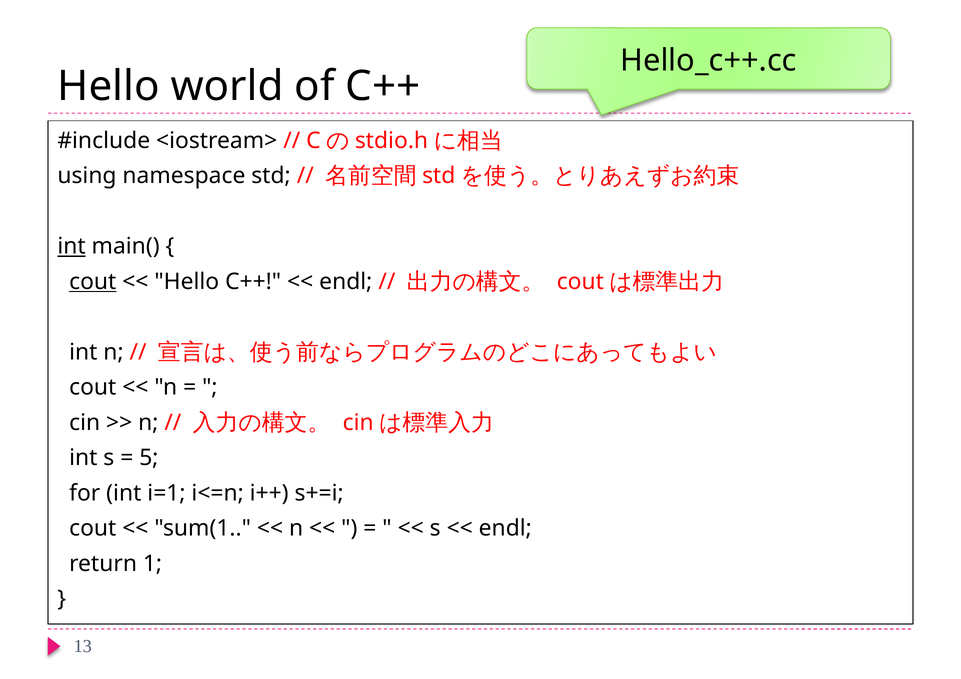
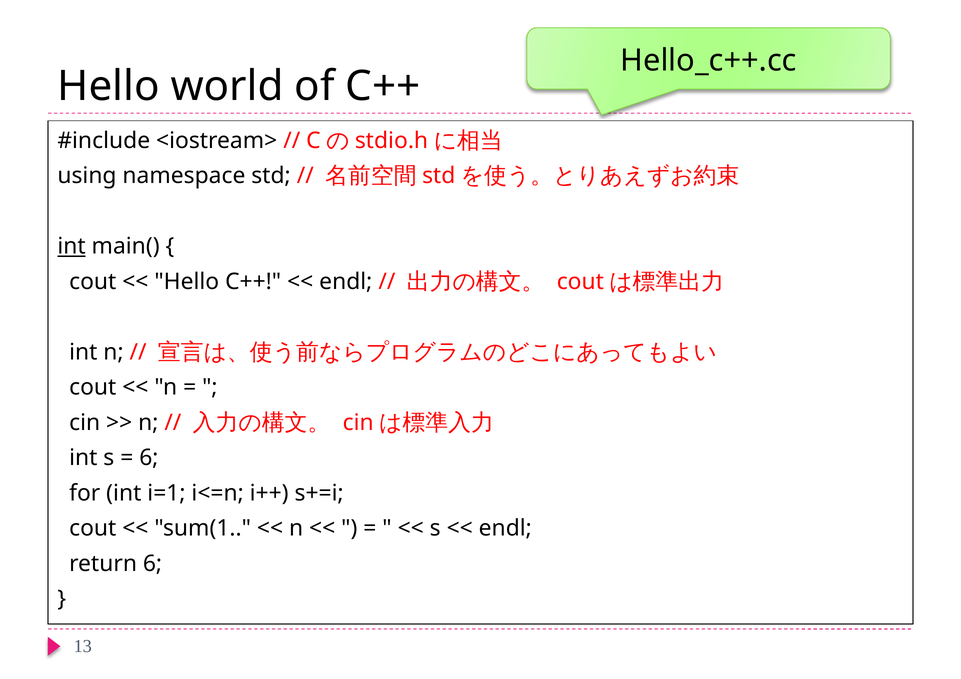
cout underline: present -> none (93, 282)
5: 5 -> 6 (149, 458)
return 1: 1 -> 6 (152, 564)
